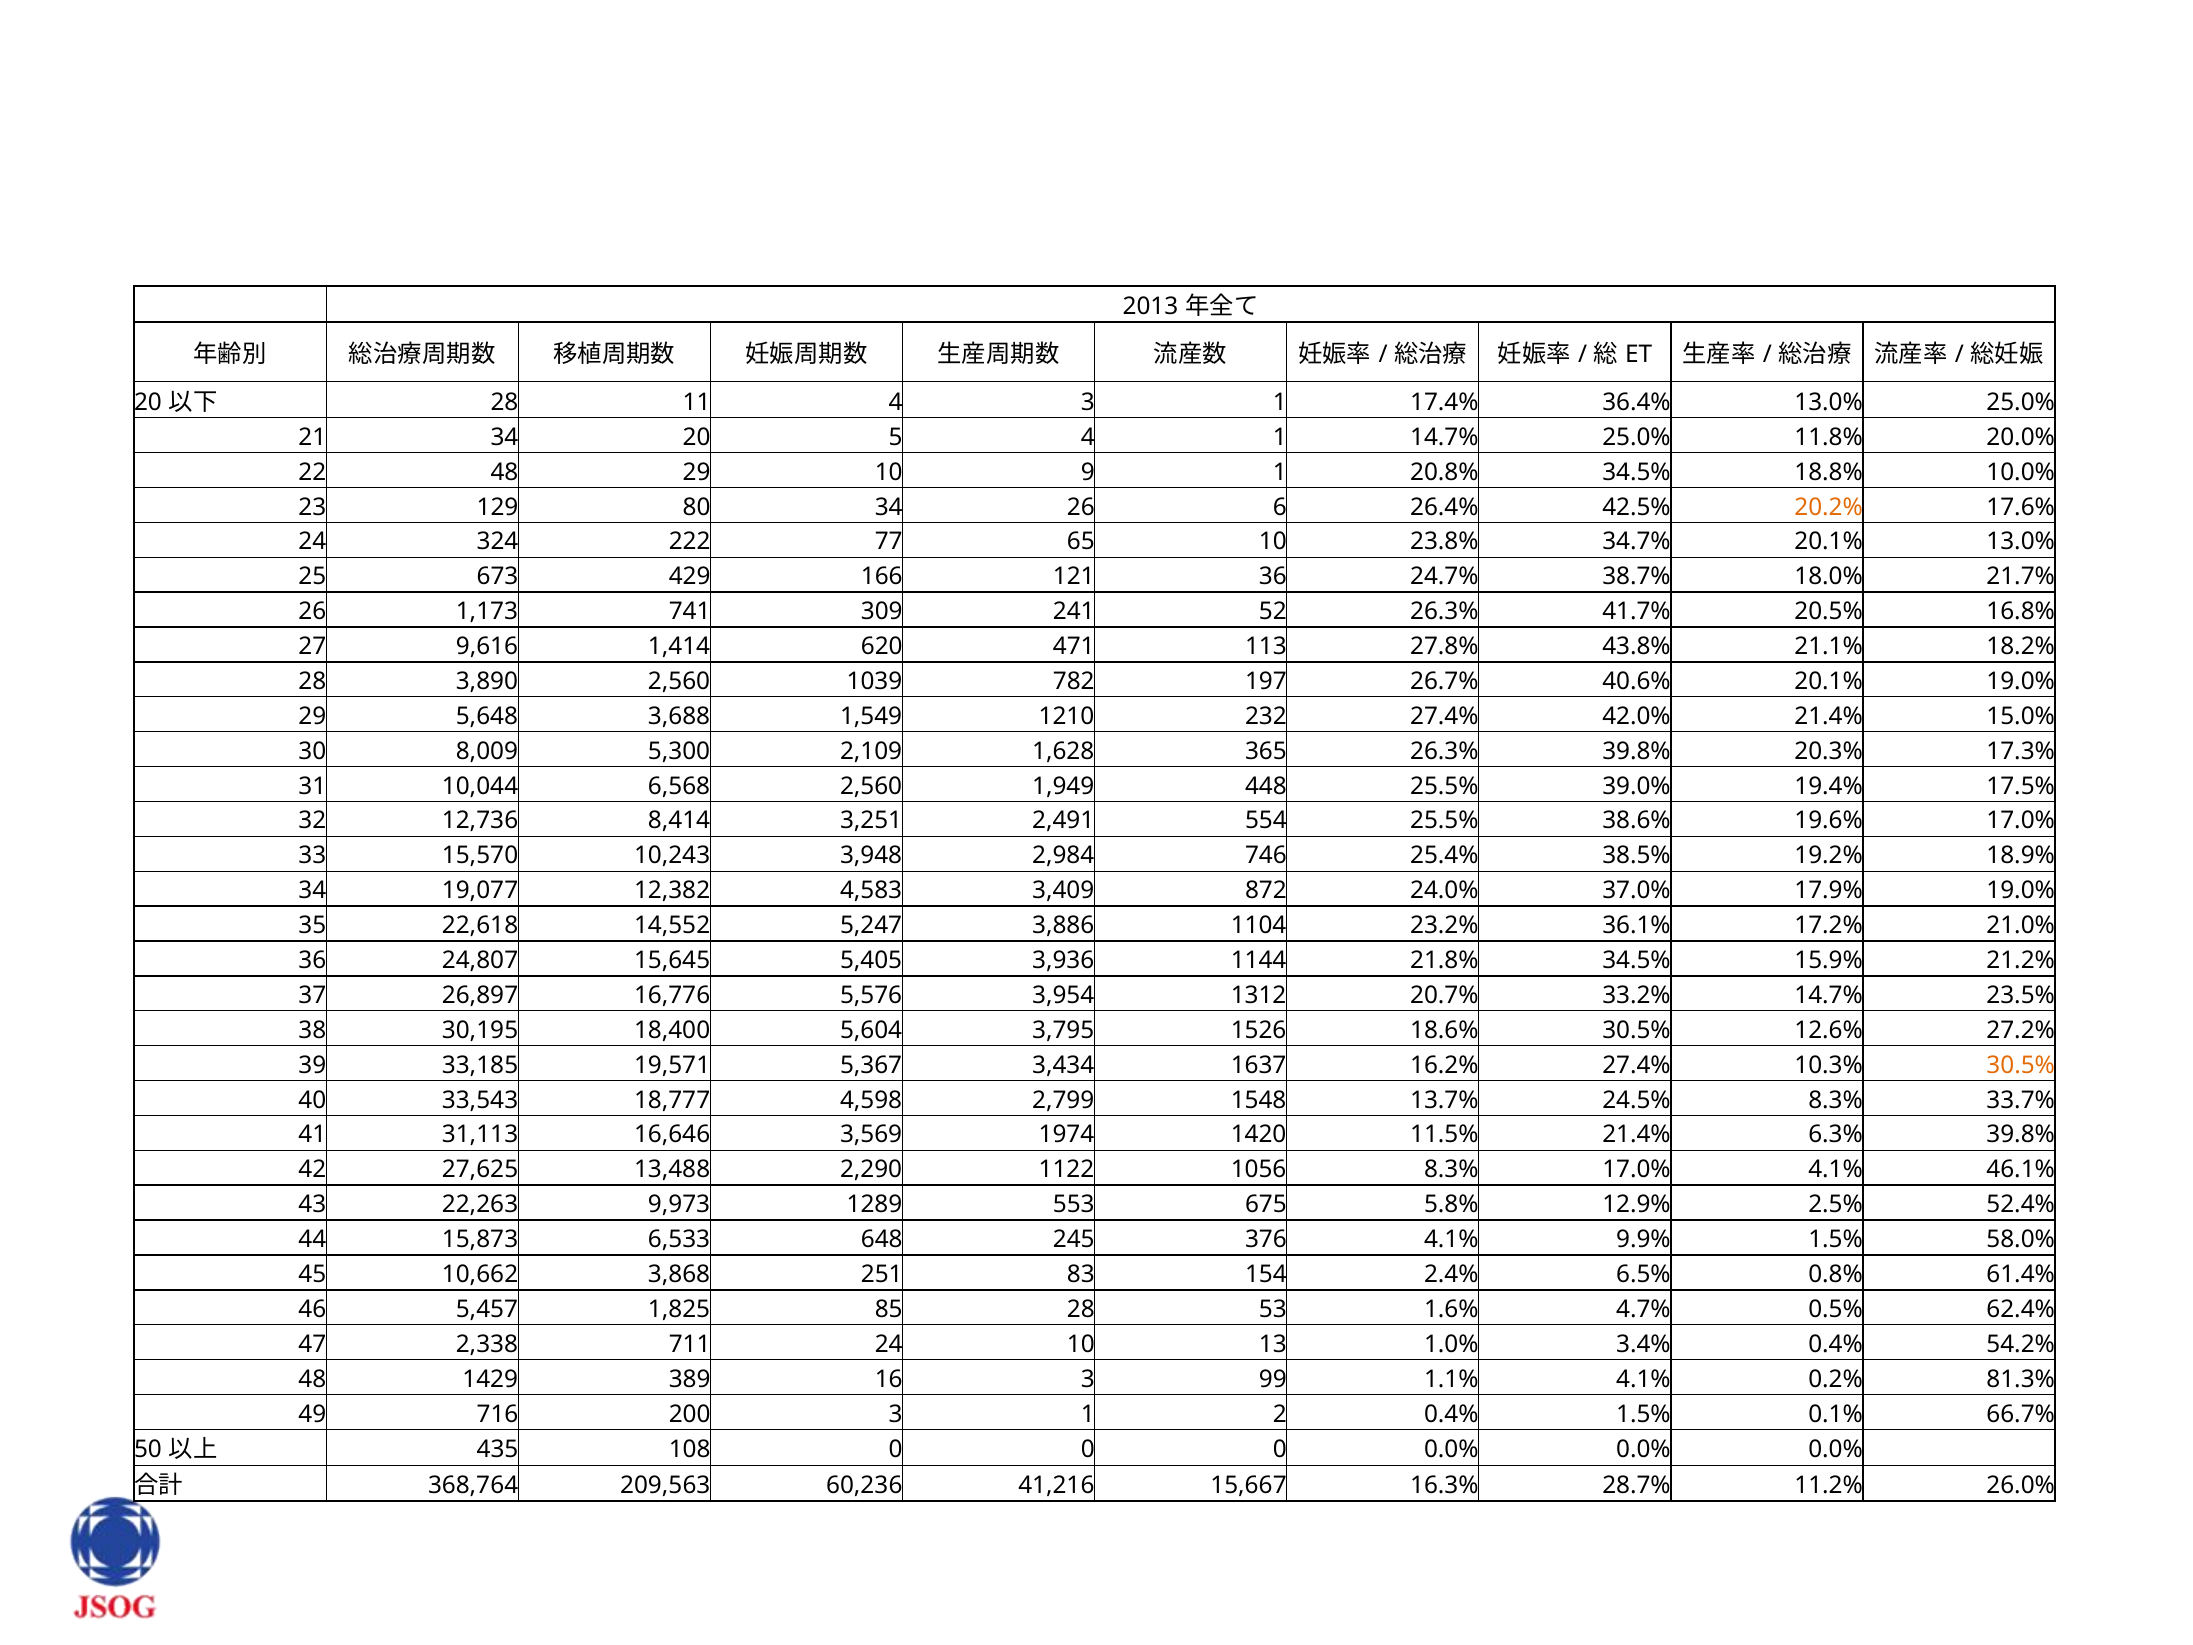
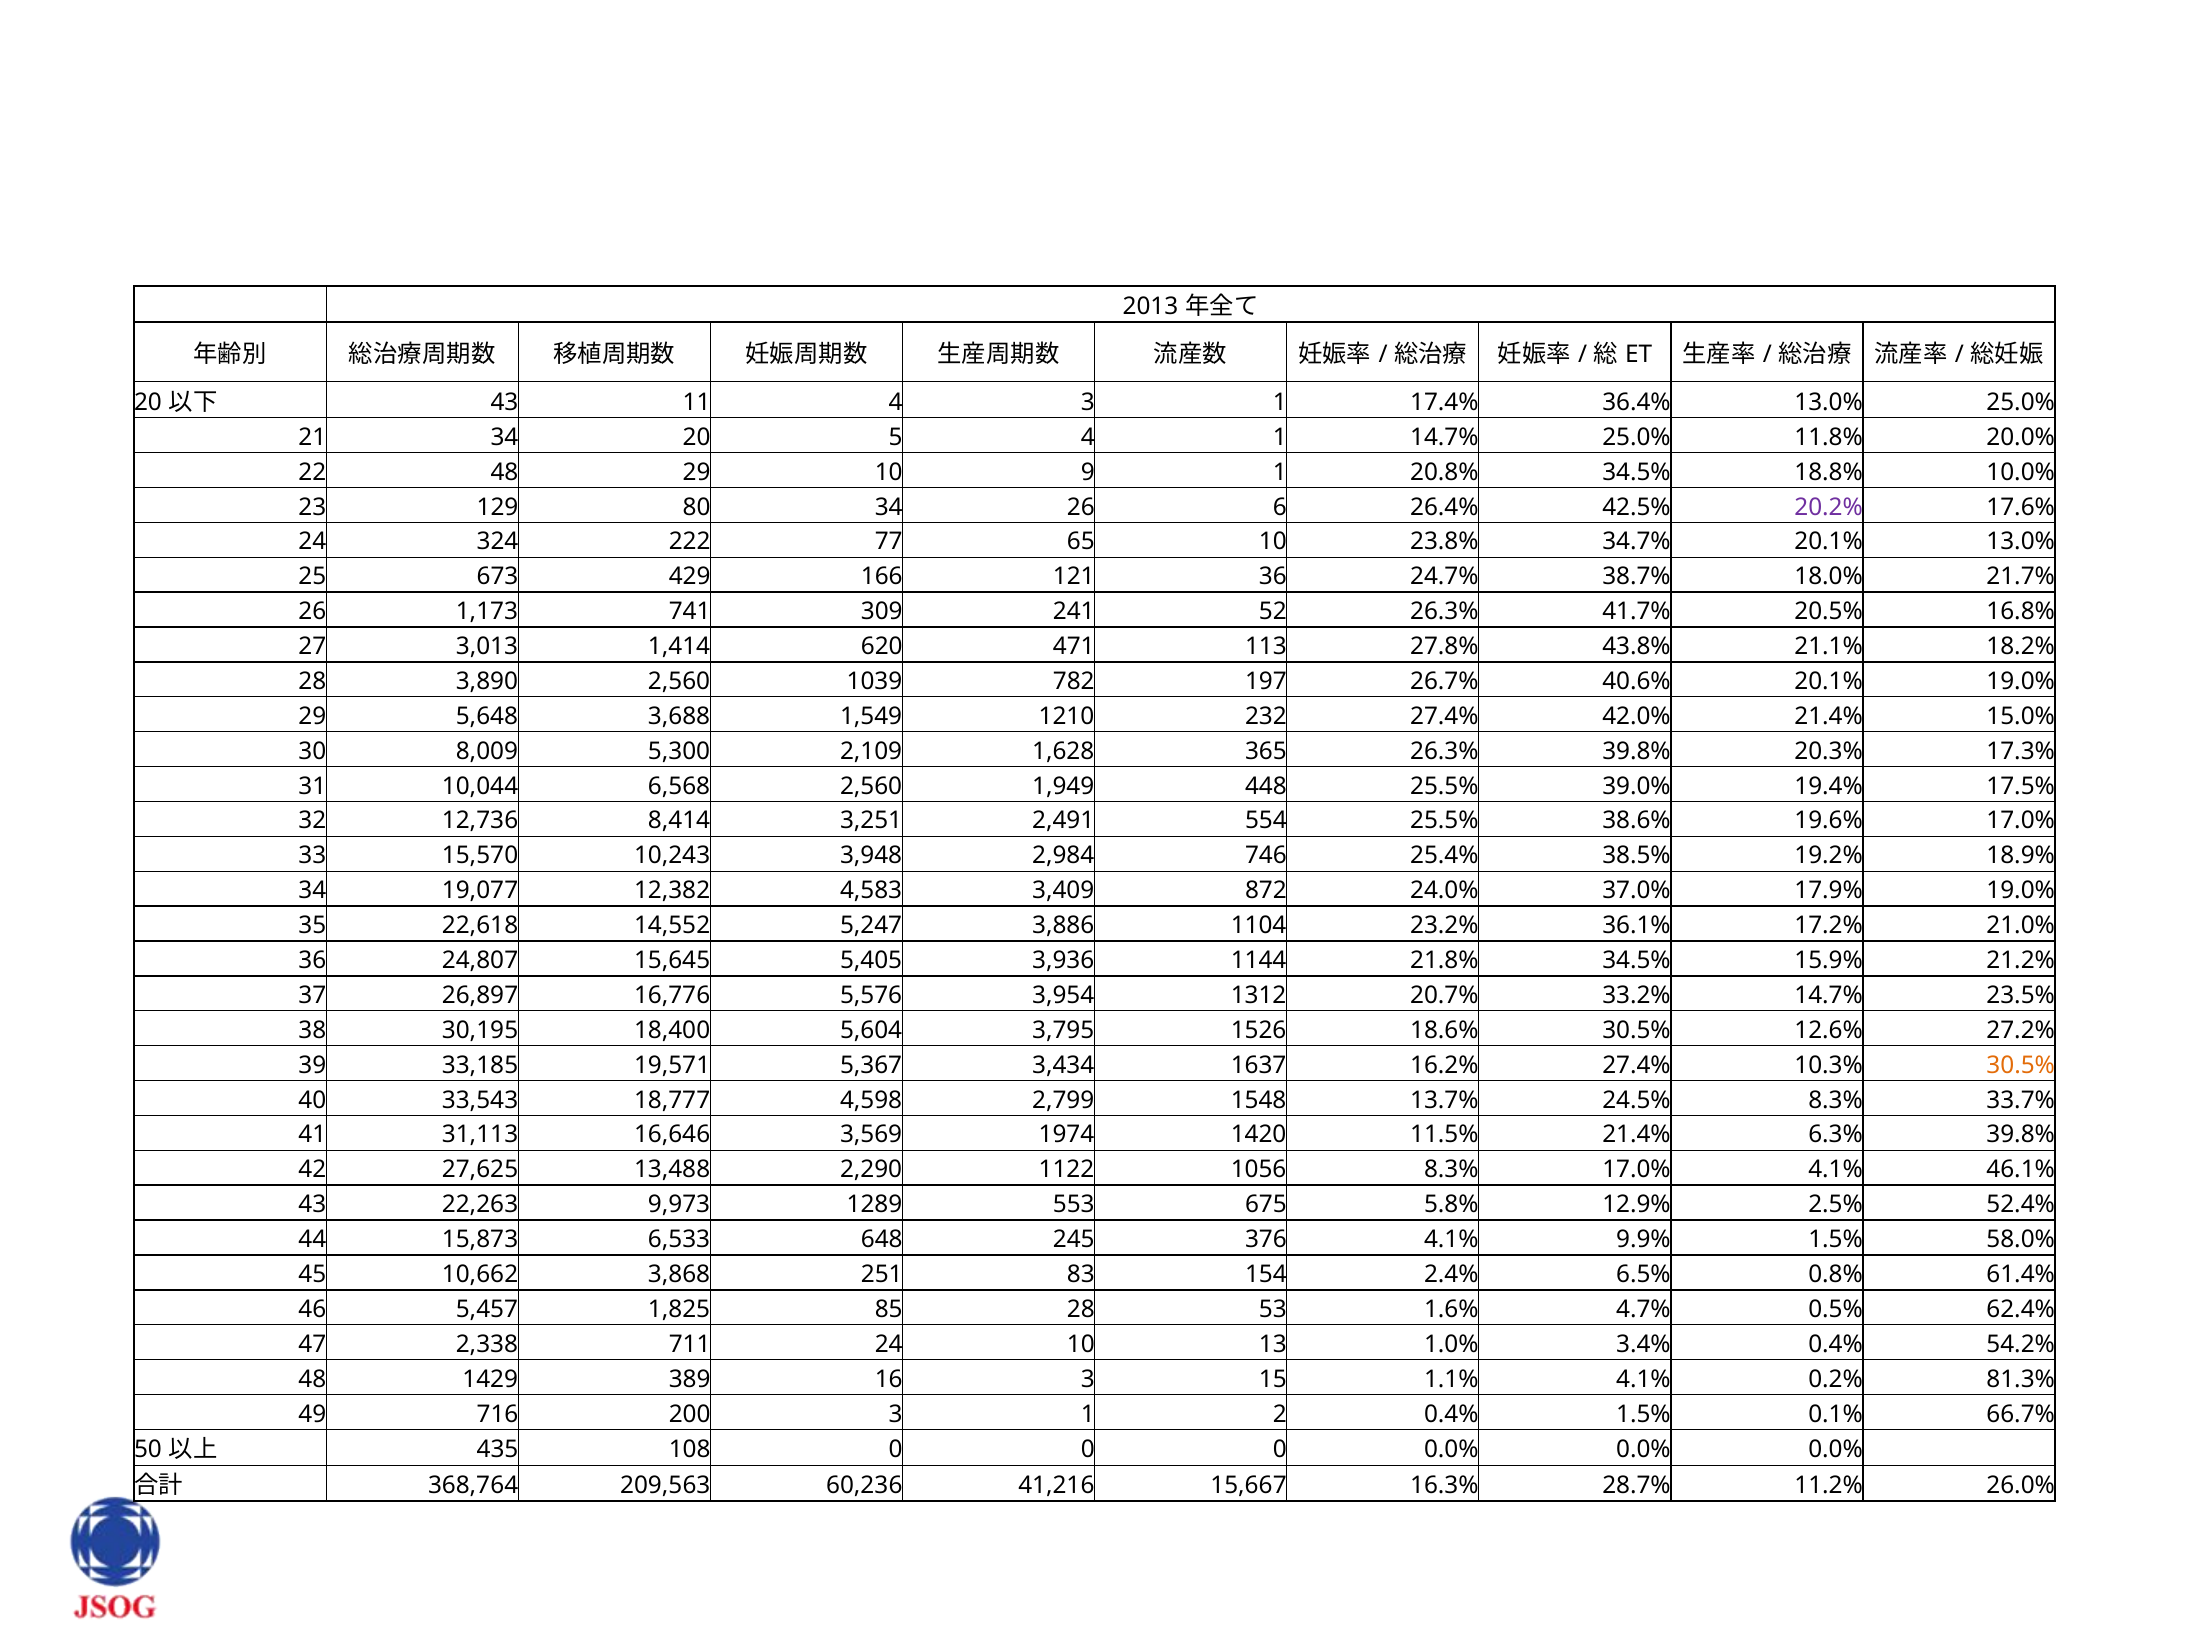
28: 28 -> 43 (504, 402)
20.2% colour: orange -> purple (1829, 507)
9,616: 9,616 -> 3,013 (487, 646)
99: 99 -> 15 (1273, 1379)
